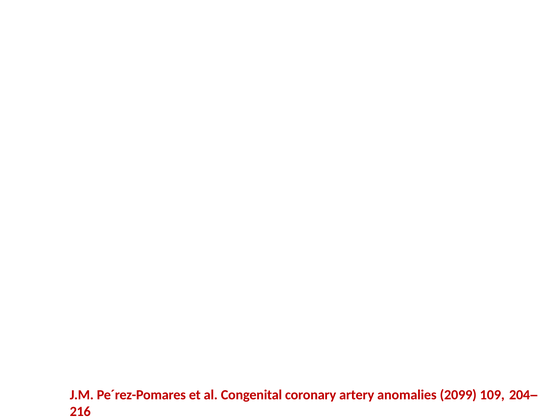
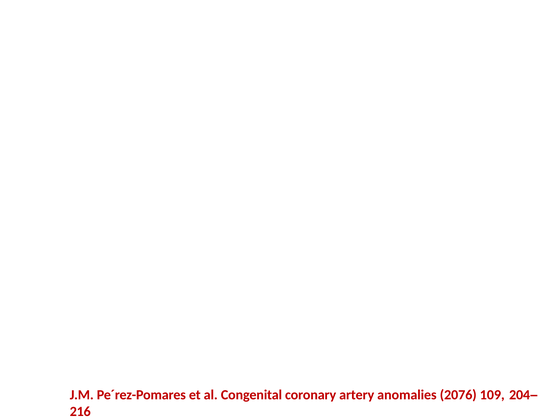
2099: 2099 -> 2076 (458, 395)
